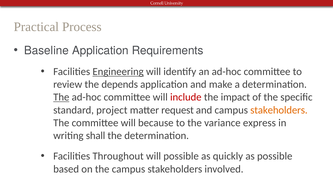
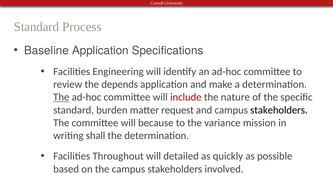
Practical: Practical -> Standard (36, 27)
Requirements: Requirements -> Specifications (168, 50)
Engineering underline: present -> none (118, 71)
impact: impact -> nature (235, 97)
project: project -> burden (112, 110)
stakeholders colour: orange -> black (279, 110)
express: express -> mission (259, 122)
will possible: possible -> detailed (181, 156)
